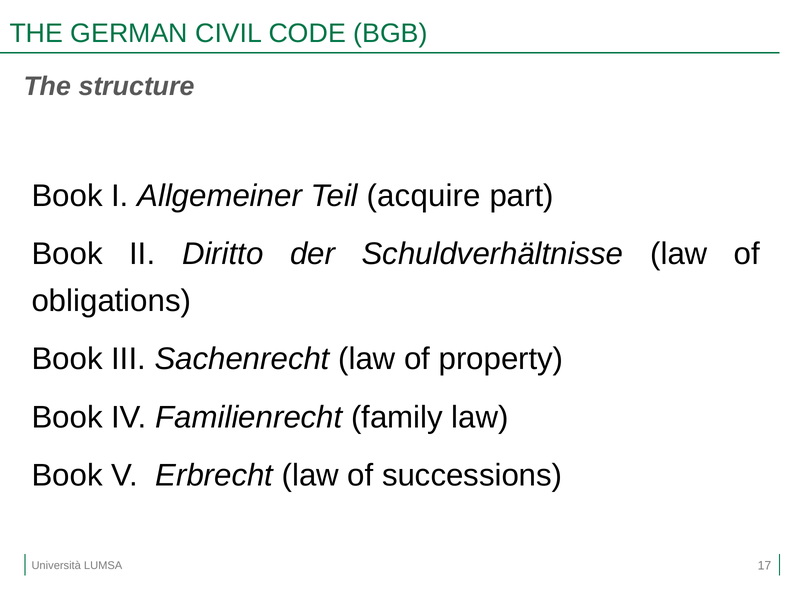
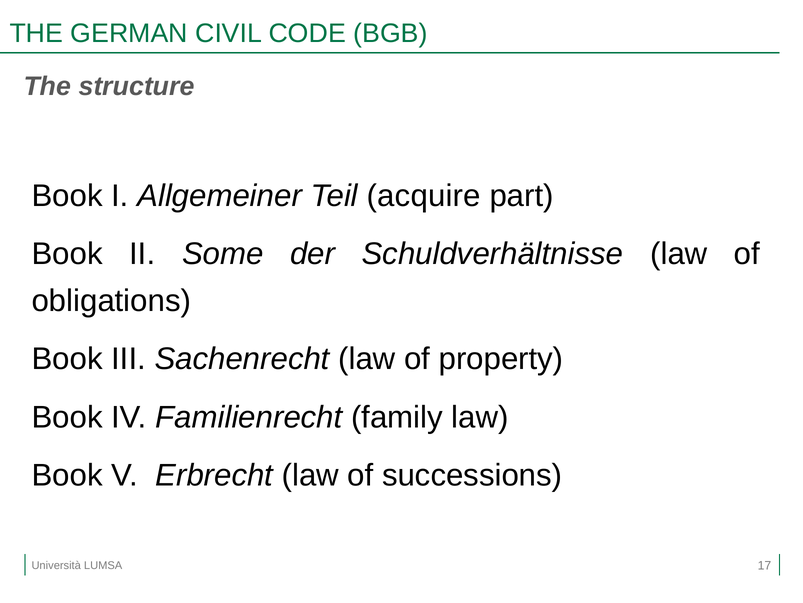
Diritto: Diritto -> Some (223, 254)
